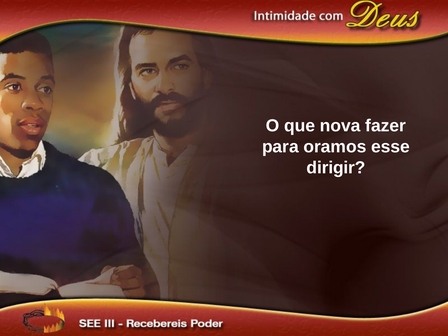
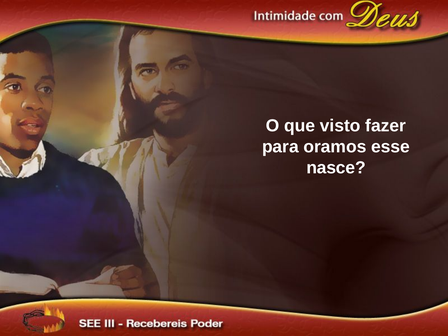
nova: nova -> visto (340, 126)
dirigir: dirigir -> nasce (336, 168)
